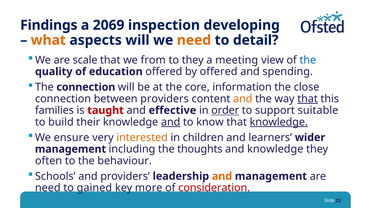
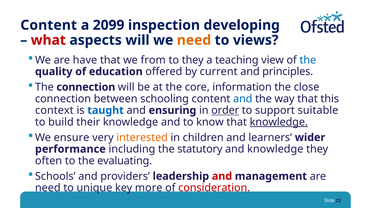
Findings: Findings -> Content (49, 25)
2069: 2069 -> 2099 (109, 25)
what colour: orange -> red (48, 40)
detail: detail -> views (256, 40)
scale: scale -> have (85, 60)
meeting: meeting -> teaching (237, 60)
by offered: offered -> current (219, 71)
spending: spending -> principles (288, 71)
between providers: providers -> schooling (165, 99)
and colour: orange -> blue (243, 99)
that underline: present -> none (308, 99)
families: families -> context (54, 110)
taught colour: red -> blue (106, 110)
effective: effective -> ensuring (172, 110)
and underline: present -> none (171, 122)
management: management -> performance (70, 149)
thoughts: thoughts -> statutory (200, 149)
behaviour: behaviour -> evaluating (125, 160)
and colour: orange -> red (222, 176)
gained: gained -> unique (94, 187)
